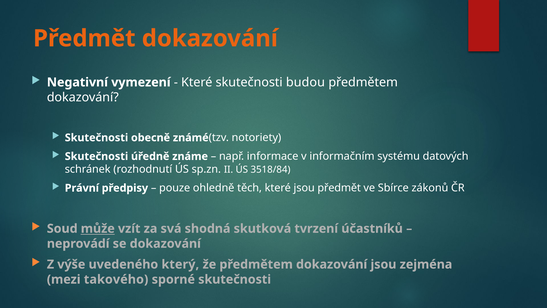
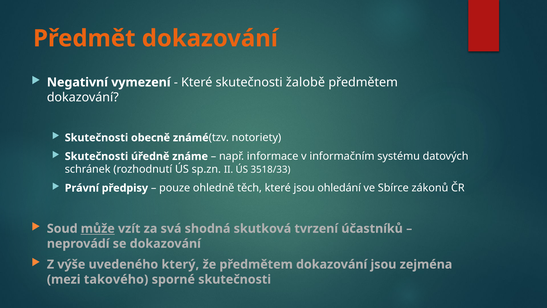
budou: budou -> žalobě (305, 82)
3518/84: 3518/84 -> 3518/33 (270, 170)
jsou předmět: předmět -> ohledání (339, 188)
